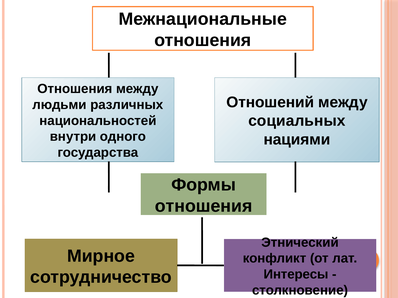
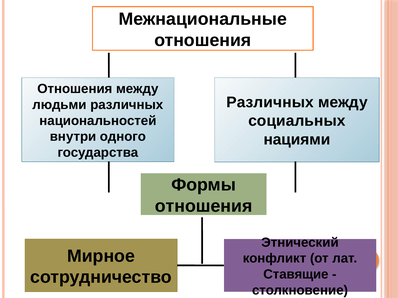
Отношений: Отношений -> Различных (270, 103)
Интересы: Интересы -> Ставящие (296, 275)
